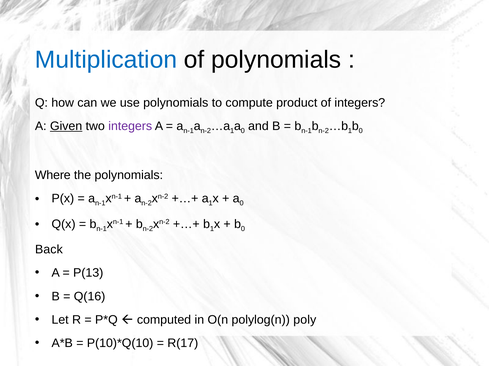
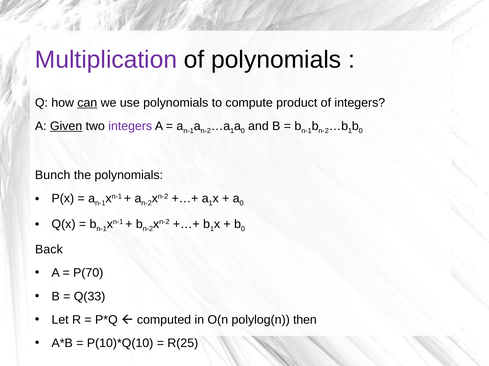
Multiplication colour: blue -> purple (106, 60)
can underline: none -> present (87, 103)
Where: Where -> Bunch (53, 175)
P(13: P(13 -> P(70 (88, 273)
Q(16: Q(16 -> Q(33 (90, 297)
poly: poly -> then (305, 320)
R(17: R(17 -> R(25 (183, 344)
